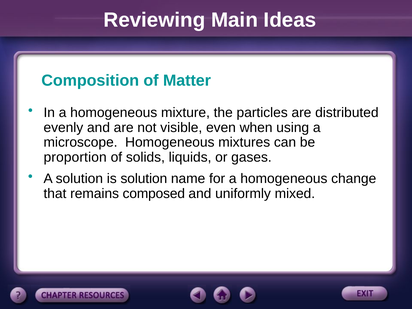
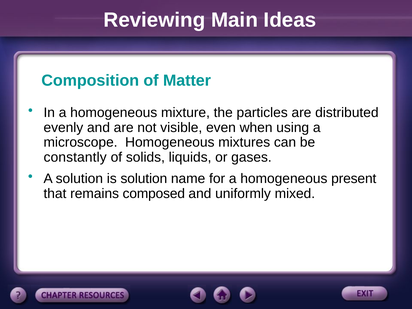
proportion: proportion -> constantly (75, 157)
change: change -> present (354, 179)
